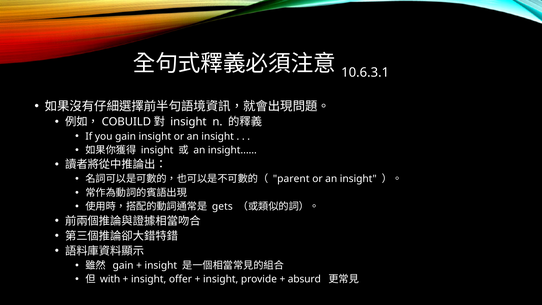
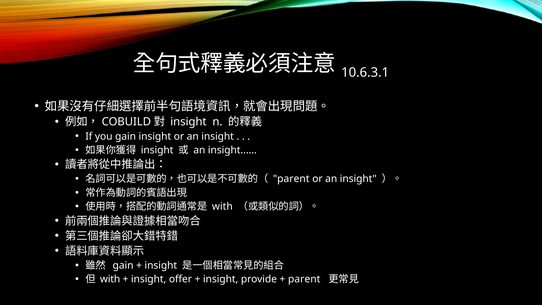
gets: gets -> with (222, 206)
absurd: absurd -> parent (304, 279)
